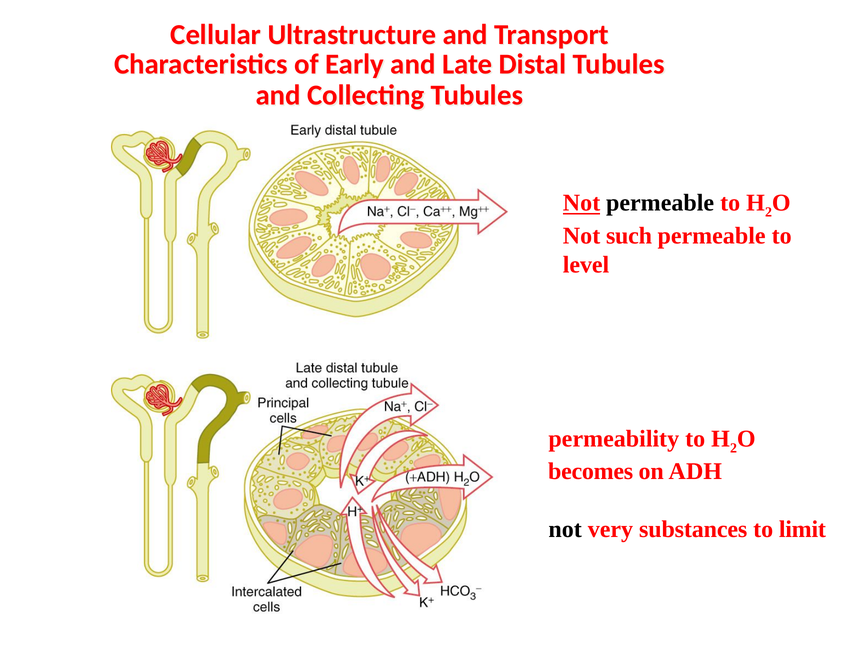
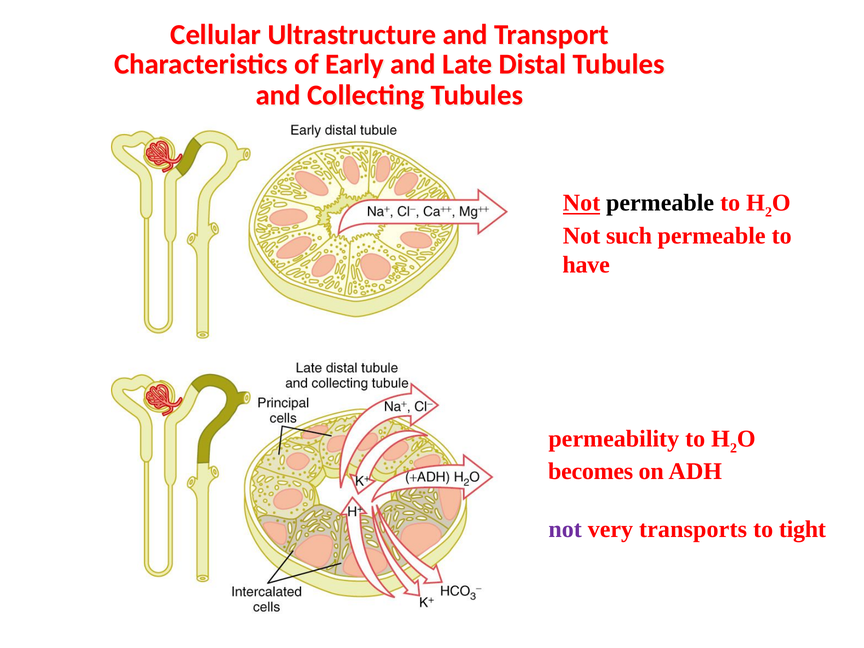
level: level -> have (586, 265)
not colour: black -> purple (565, 529)
substances: substances -> transports (693, 529)
limit: limit -> tight (802, 529)
